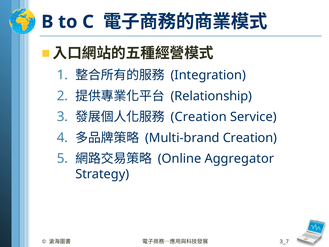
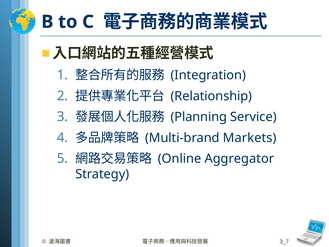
Creation: Creation -> Planning (199, 117)
Multi-brand Creation: Creation -> Markets (250, 138)
